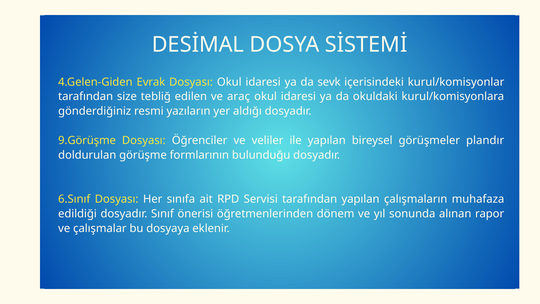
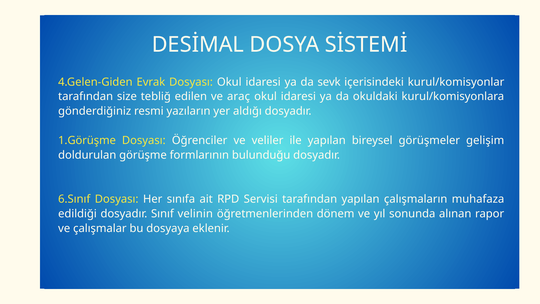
9.Görüşme: 9.Görüşme -> 1.Görüşme (87, 140)
plandır: plandır -> gelişim (485, 140)
önerisi: önerisi -> velinin (195, 214)
